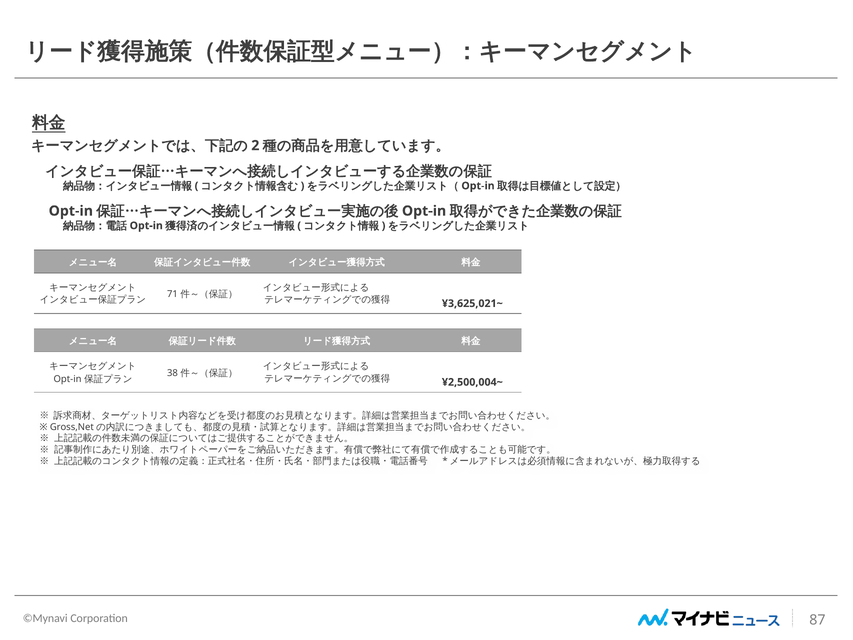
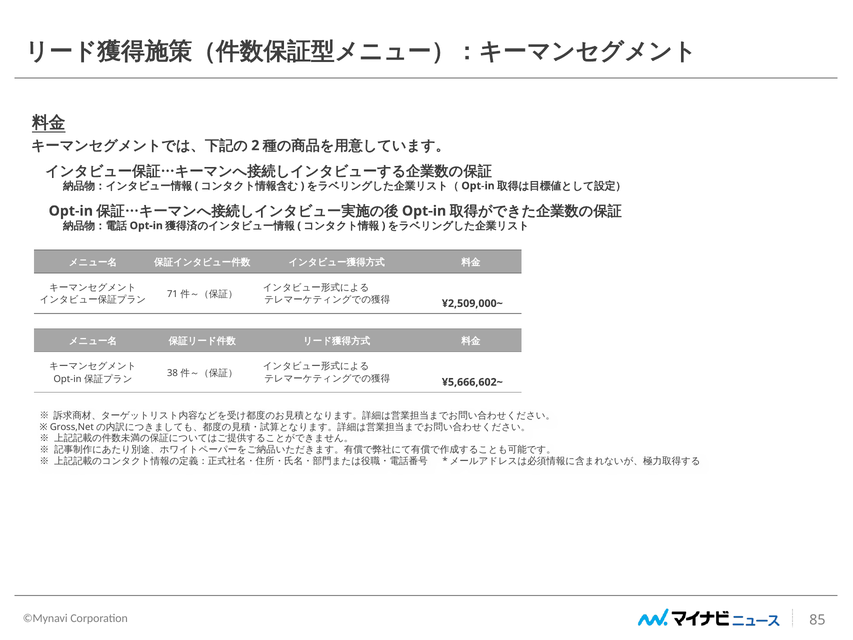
¥3,625,021~: ¥3,625,021~ -> ¥2,509,000~ (472, 303)
¥2,500,004~: ¥2,500,004~ -> ¥5,666,602~ (472, 382)
87: 87 -> 85 (817, 620)
